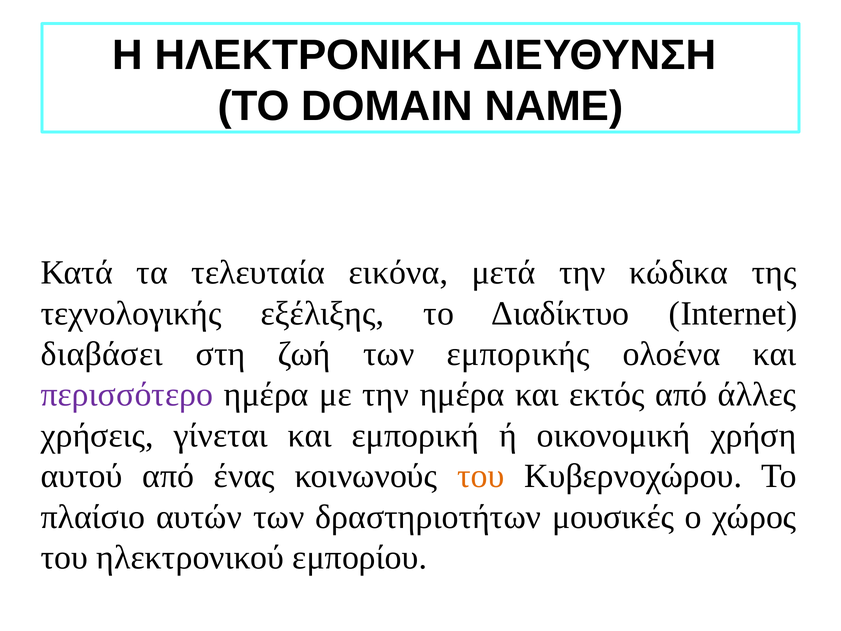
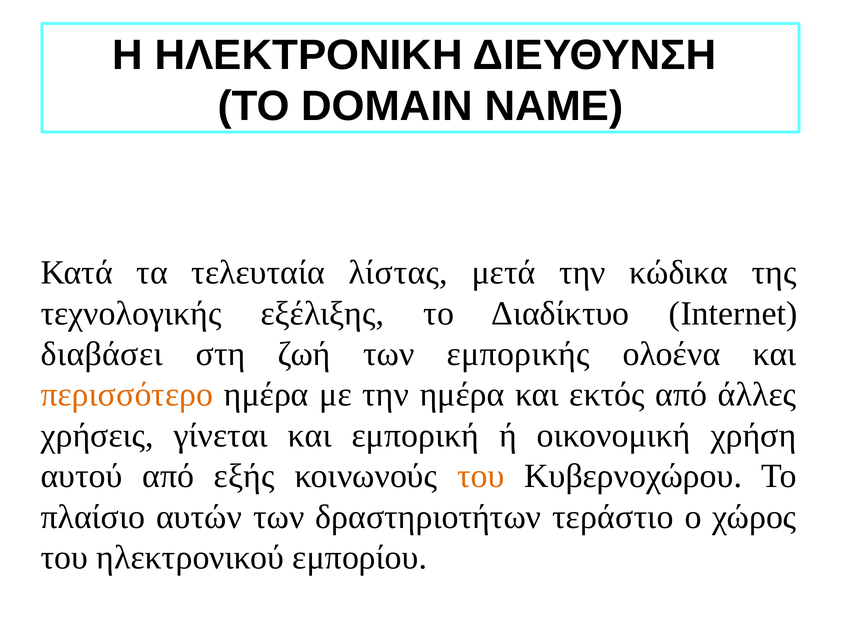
εικόνα: εικόνα -> λίστας (398, 272)
περισσότερο colour: purple -> orange (127, 395)
ένας: ένας -> εξής (244, 476)
μουσικές: μουσικές -> τεράστιο (613, 517)
